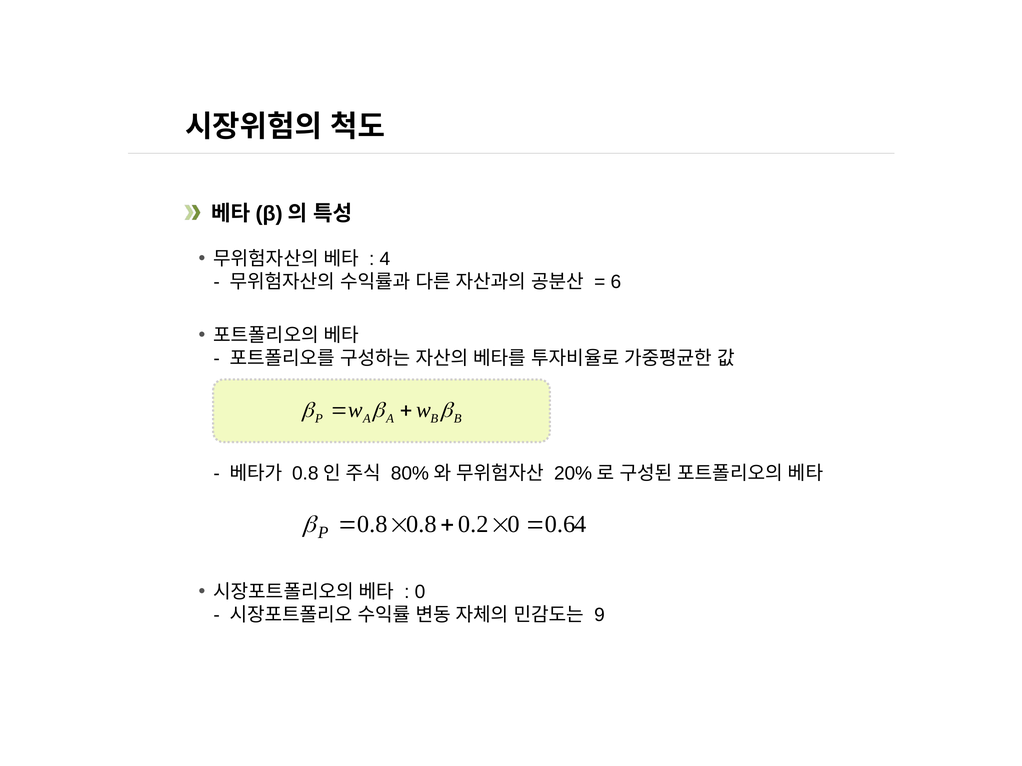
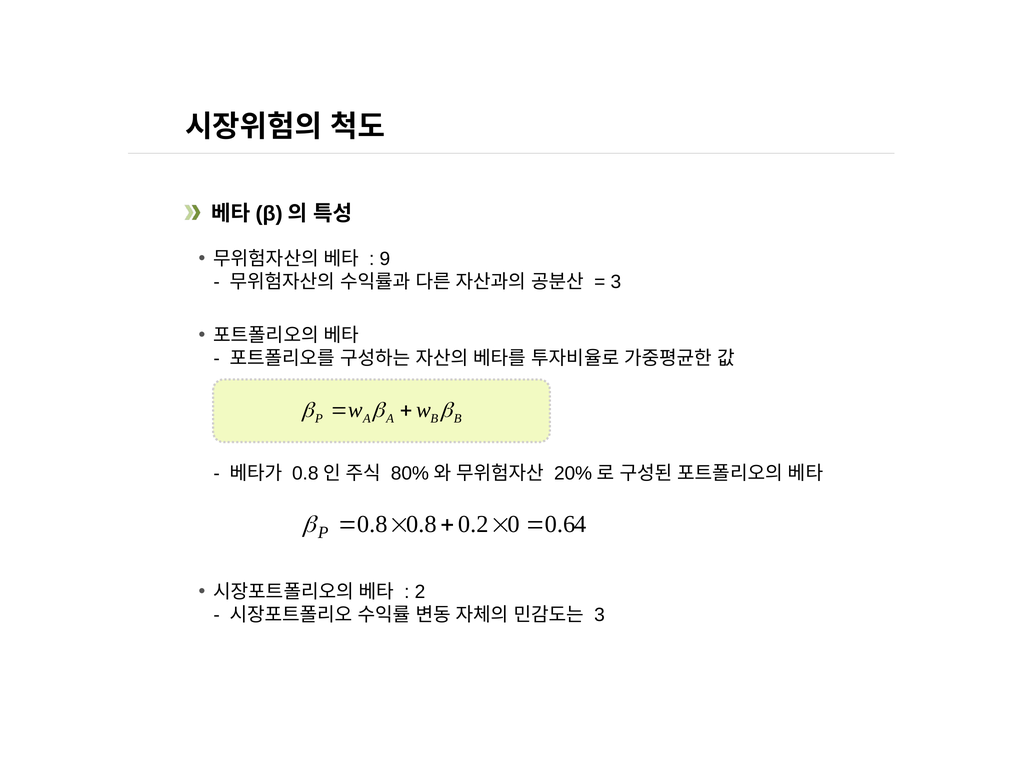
4: 4 -> 9 (385, 259)
6: 6 -> 3 (616, 282)
0: 0 -> 2 (420, 592)
9: 9 -> 3 (600, 615)
